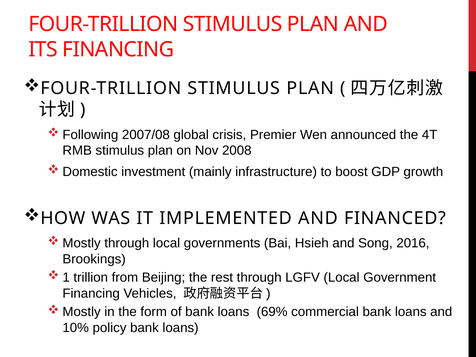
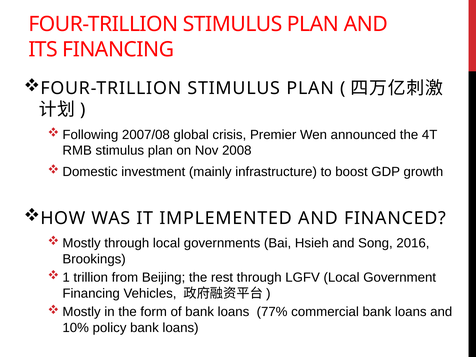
69%: 69% -> 77% (272, 312)
